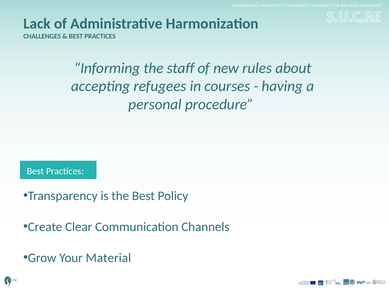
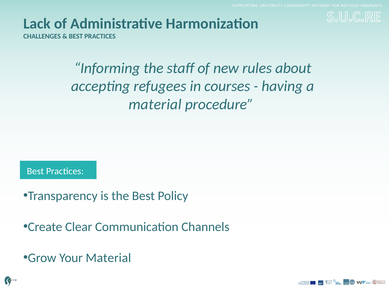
personal: personal -> material (155, 105)
